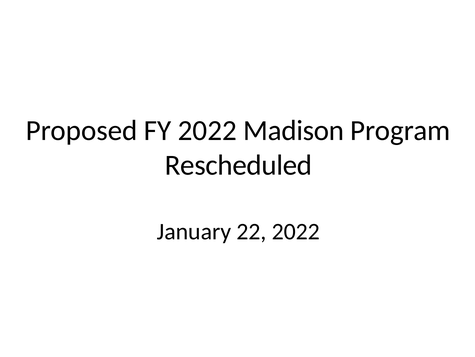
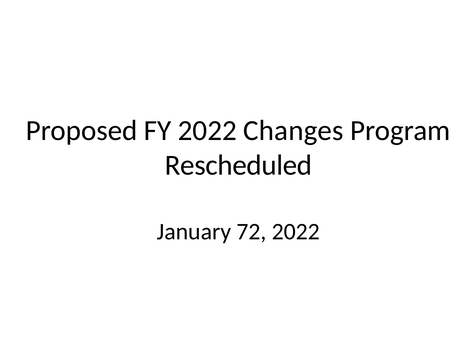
Madison: Madison -> Changes (293, 130)
22: 22 -> 72 (251, 231)
